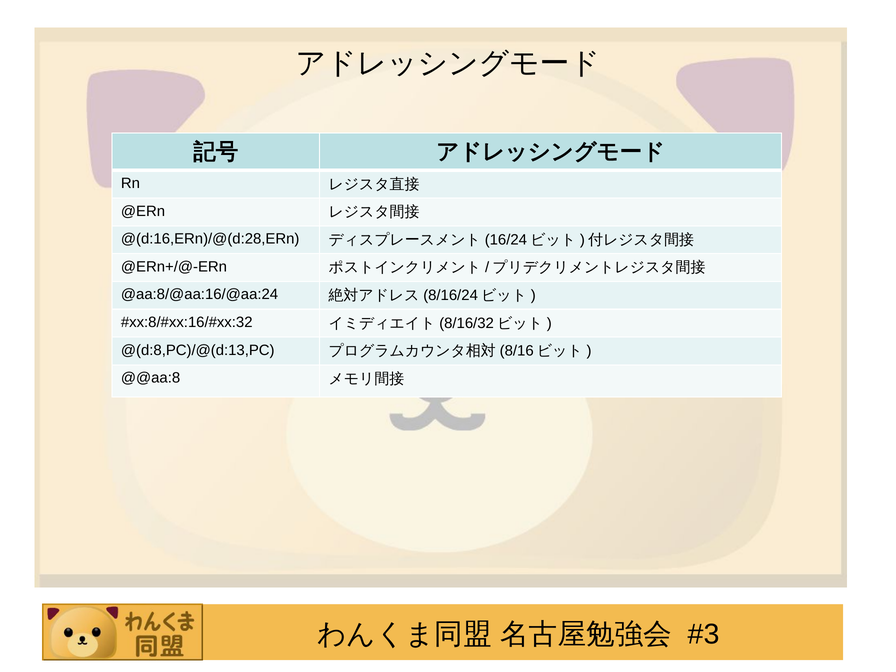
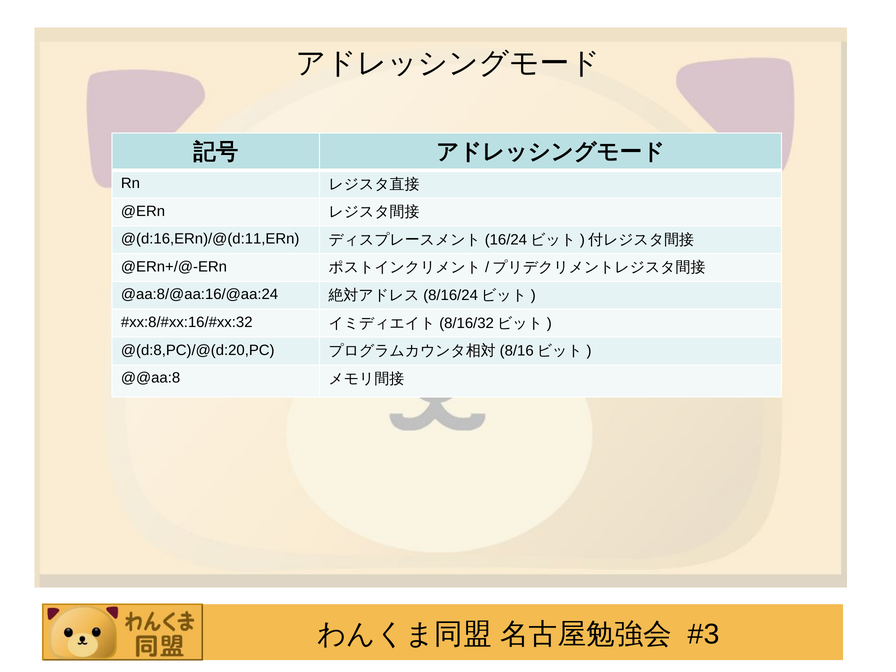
@(d:16,ERn)/@(d:28,ERn: @(d:16,ERn)/@(d:28,ERn -> @(d:16,ERn)/@(d:11,ERn (210, 239)
@(d:8,PC)/@(d:13,PC: @(d:8,PC)/@(d:13,PC -> @(d:8,PC)/@(d:20,PC (198, 350)
